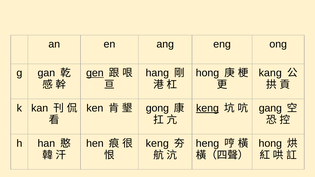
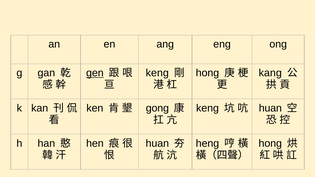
hang: hang -> keng (157, 73)
keng underline: present -> none (207, 108)
gang: gang -> huan (270, 108)
keng: keng -> huan (157, 144)
